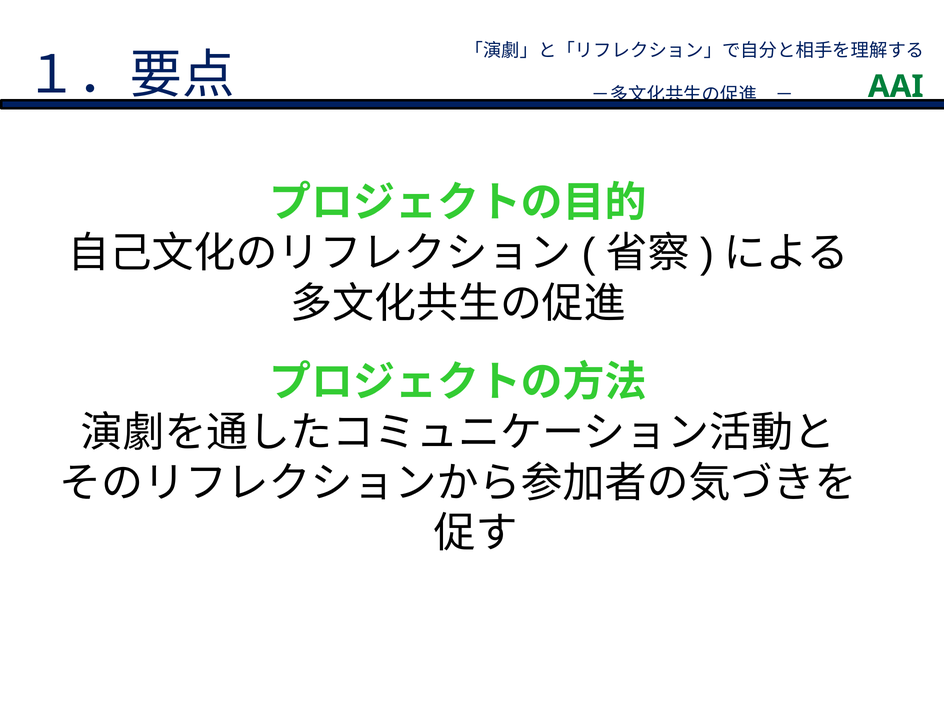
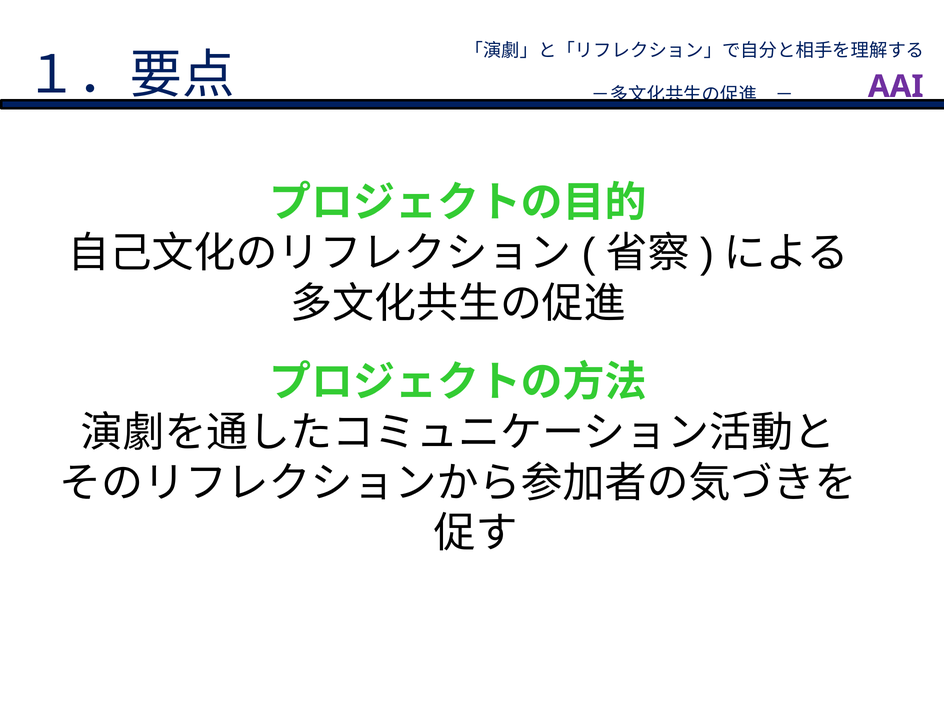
AAI colour: green -> purple (896, 87)
